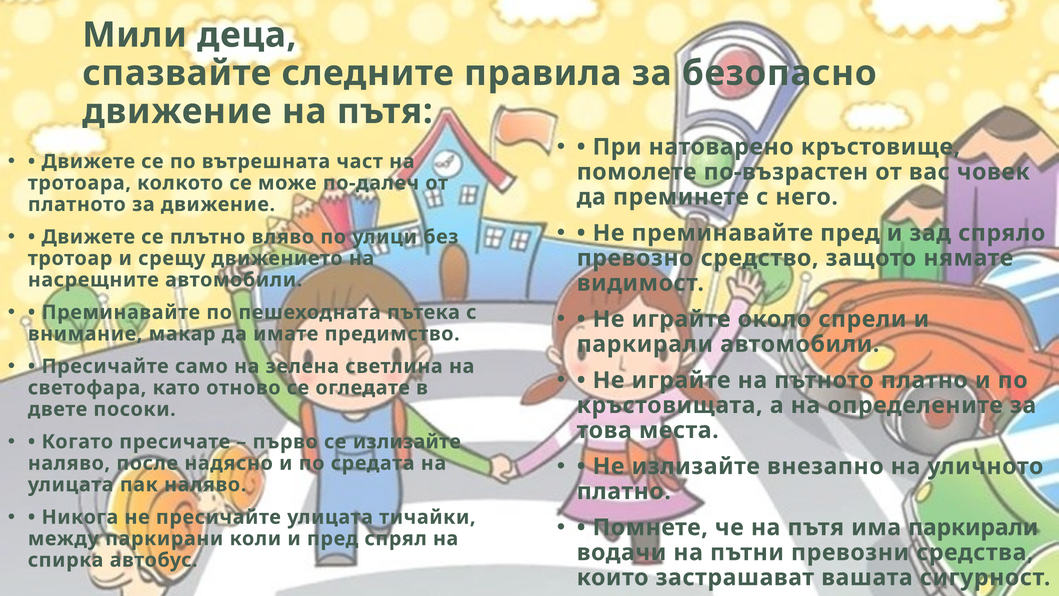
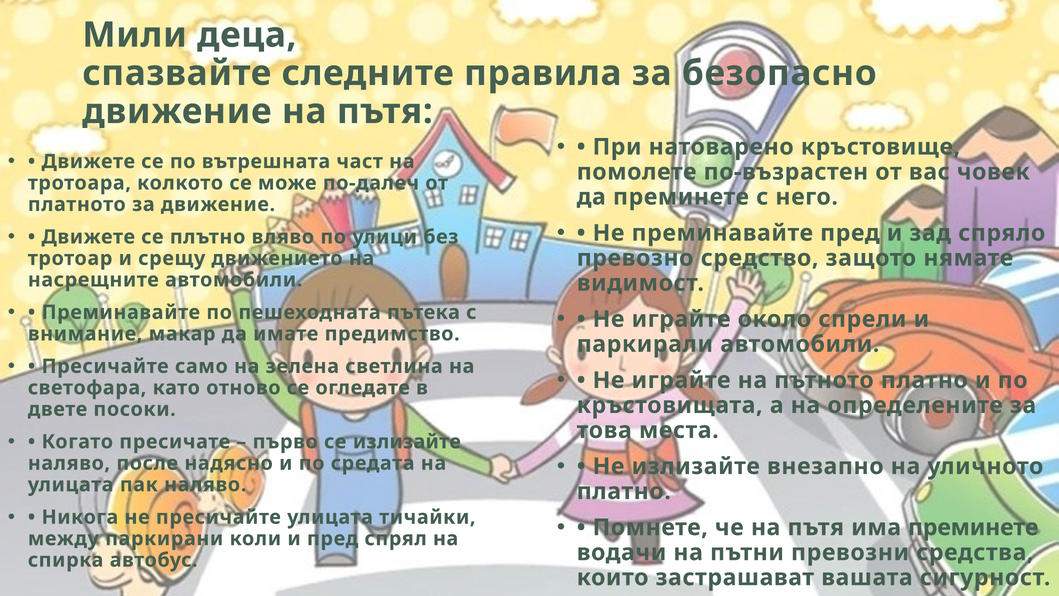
има паркирали: паркирали -> преминете (973, 527)
